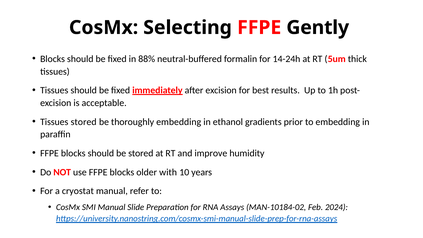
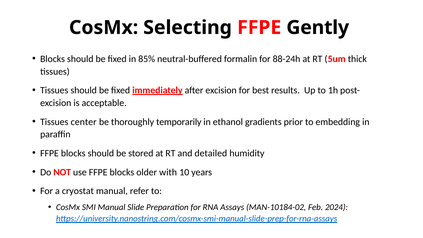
88%: 88% -> 85% (147, 59)
14-24h: 14-24h -> 88-24h (287, 59)
Tissues stored: stored -> center (84, 122)
thoroughly embedding: embedding -> temporarily (179, 122)
improve: improve -> detailed (211, 153)
